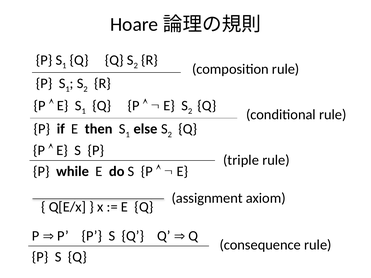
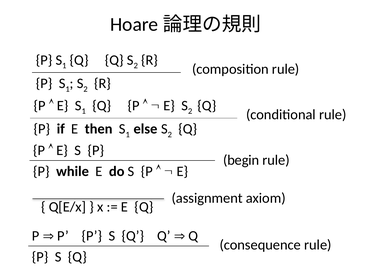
triple: triple -> begin (241, 160)
